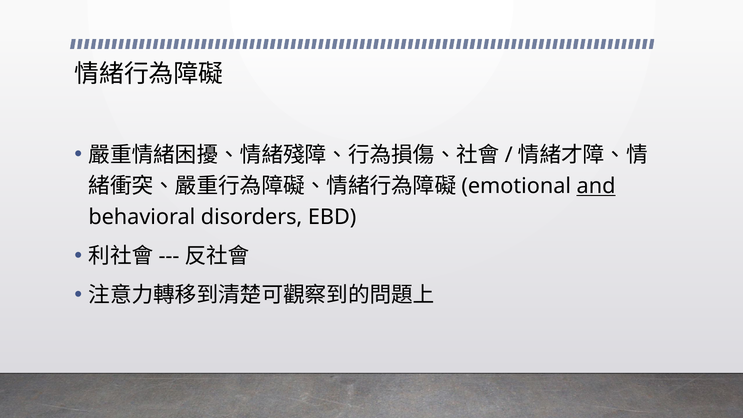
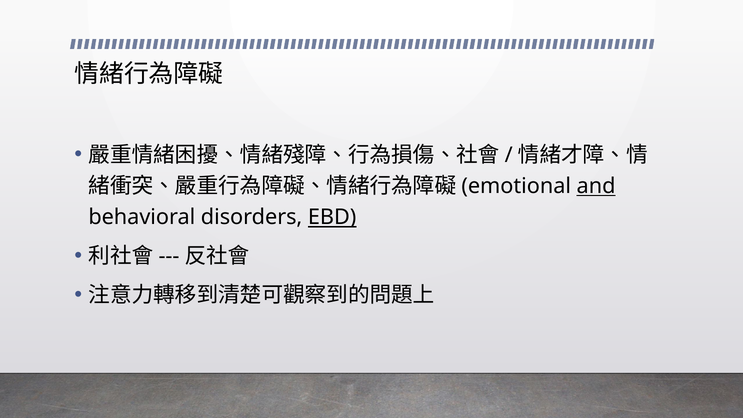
EBD underline: none -> present (332, 217)
